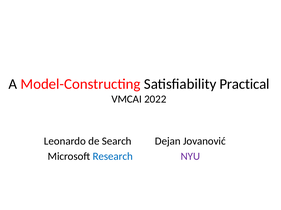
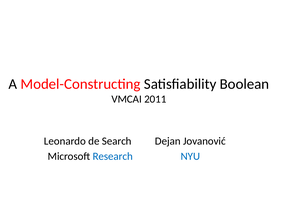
Practical: Practical -> Boolean (244, 84)
2022: 2022 -> 2011 (155, 99)
NYU colour: purple -> blue (190, 157)
